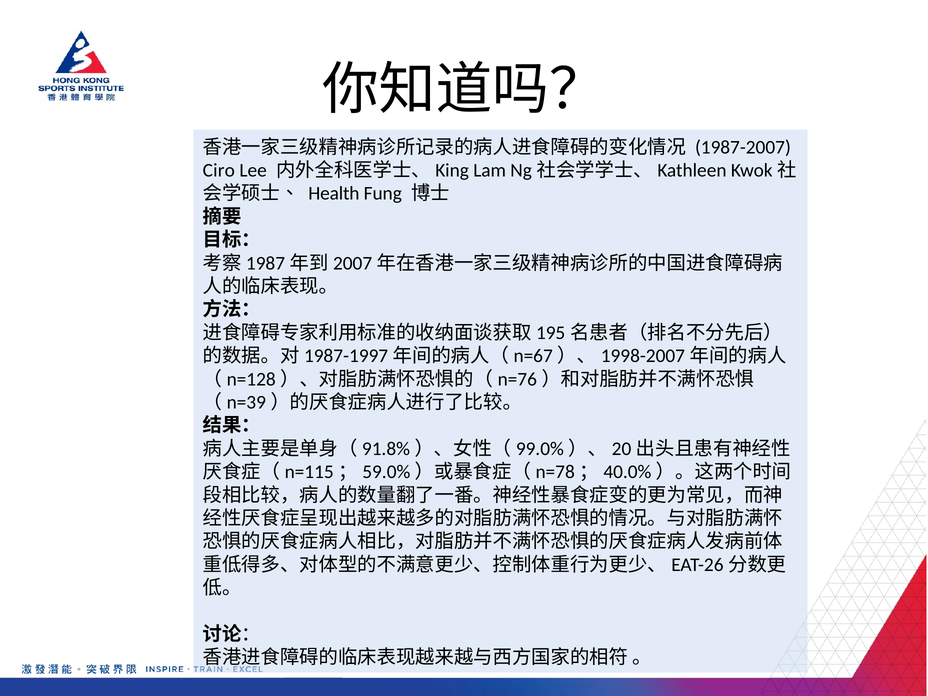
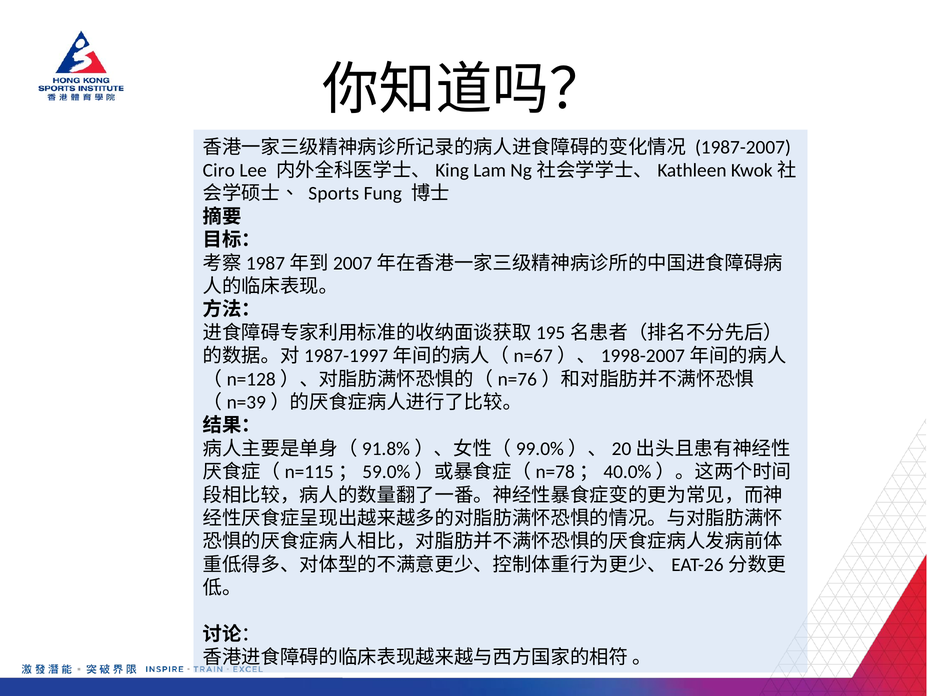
Health: Health -> Sports (334, 194)
